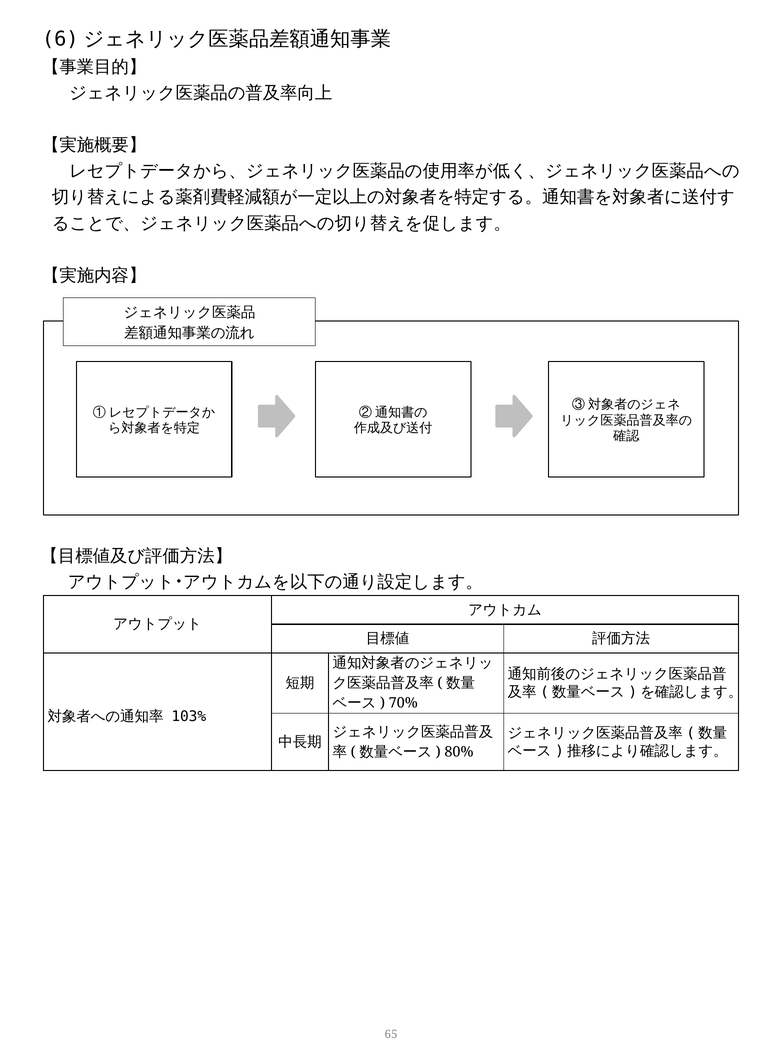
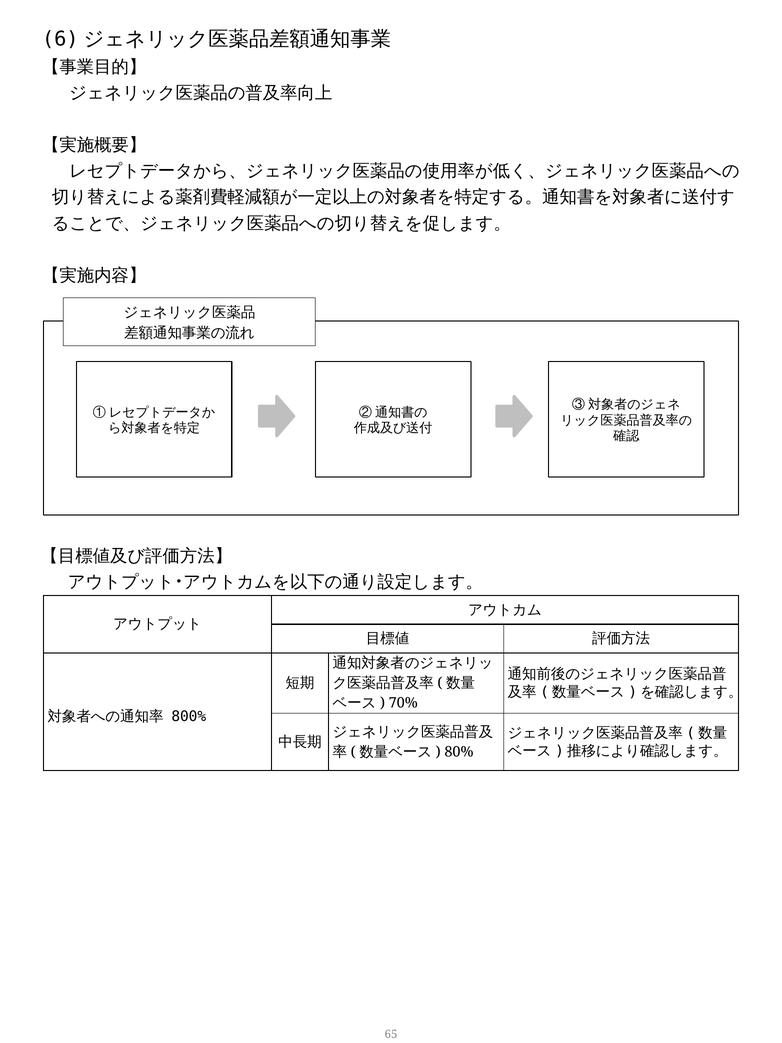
103%: 103% -> 800% (189, 716)
